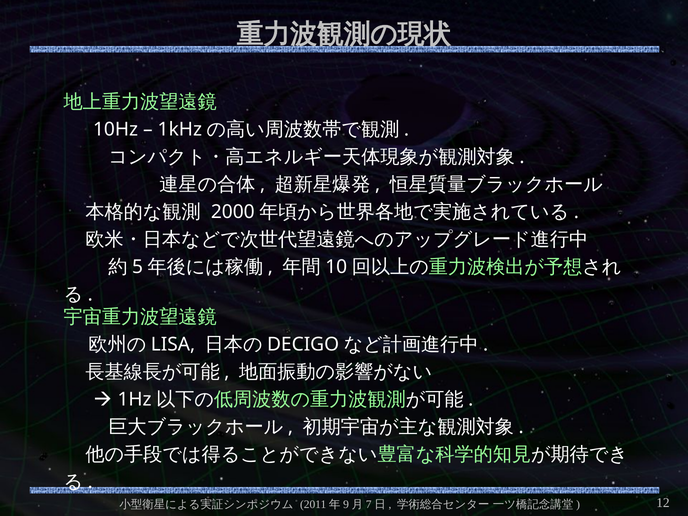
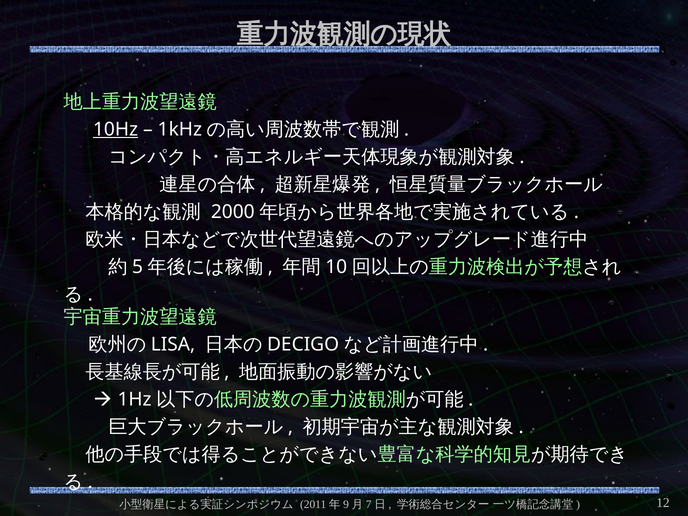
10Hz underline: none -> present (116, 129)
